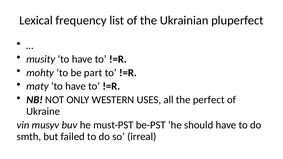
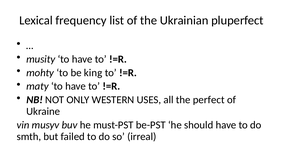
part: part -> king (93, 73)
